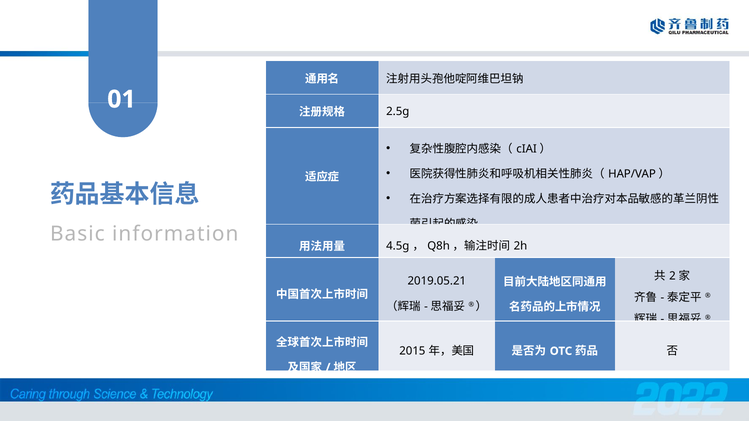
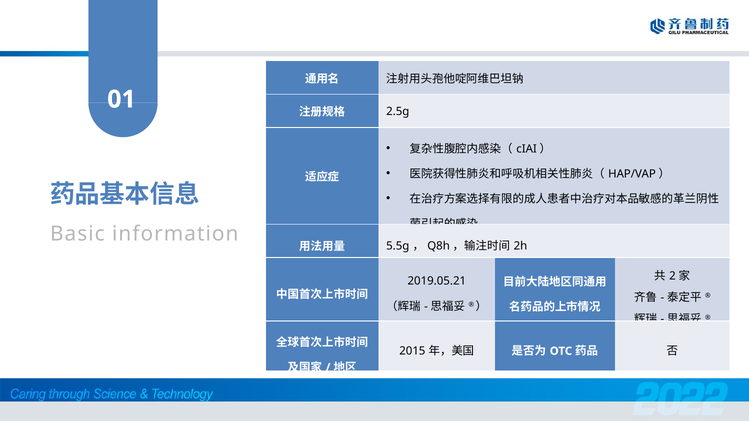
4.5g: 4.5g -> 5.5g (398, 246)
